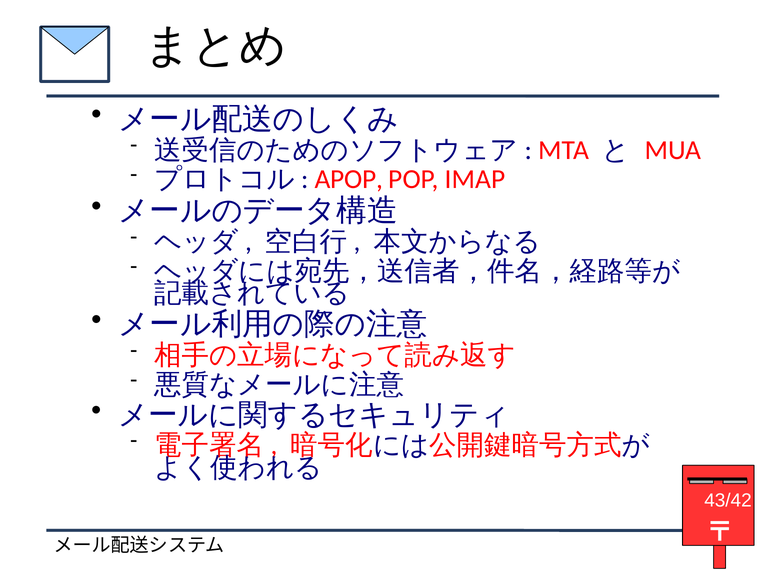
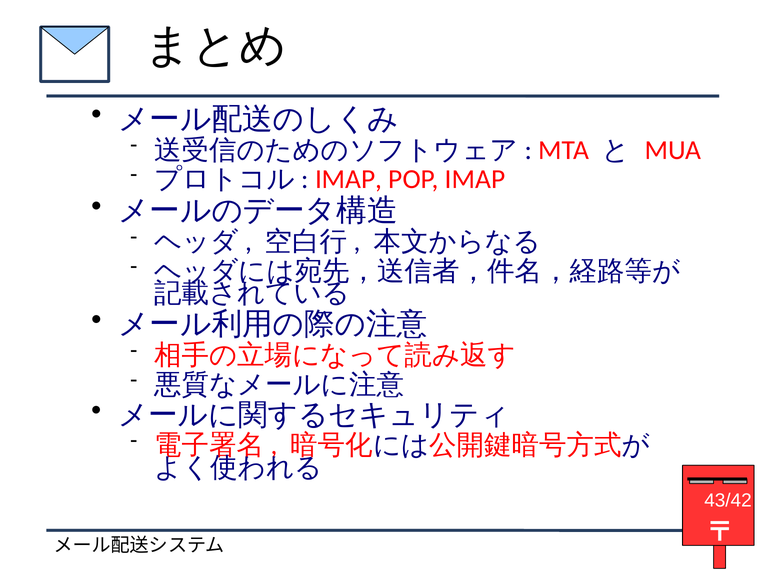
APOP: APOP -> IMAP (349, 180)
